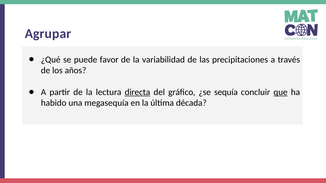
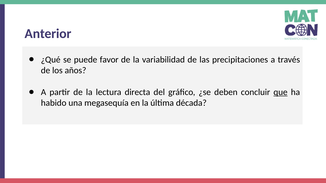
Agrupar: Agrupar -> Anterior (48, 34)
directa underline: present -> none (137, 92)
sequía: sequía -> deben (226, 92)
